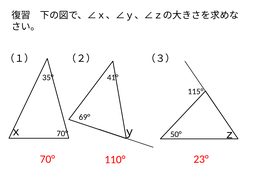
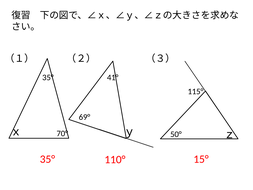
70°: 70° -> 35° (47, 159)
23°: 23° -> 15° (201, 159)
